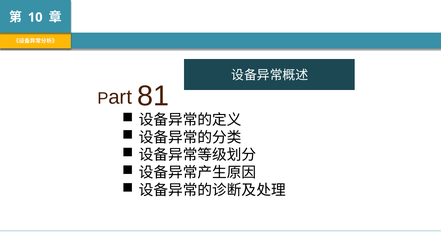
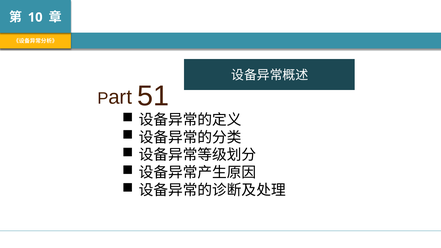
81: 81 -> 51 (153, 96)
